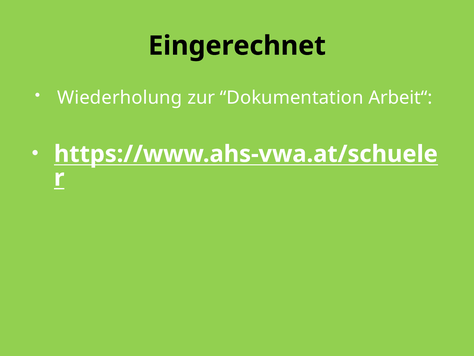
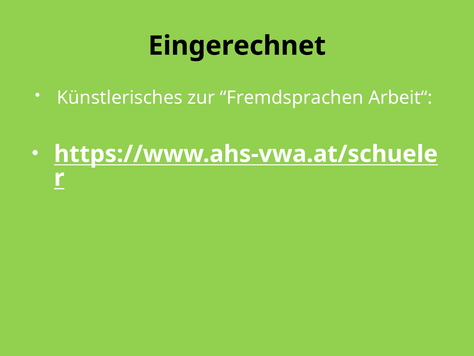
Wiederholung: Wiederholung -> Künstlerisches (120, 98)
Dokumentation: Dokumentation -> Fremdsprachen (292, 98)
